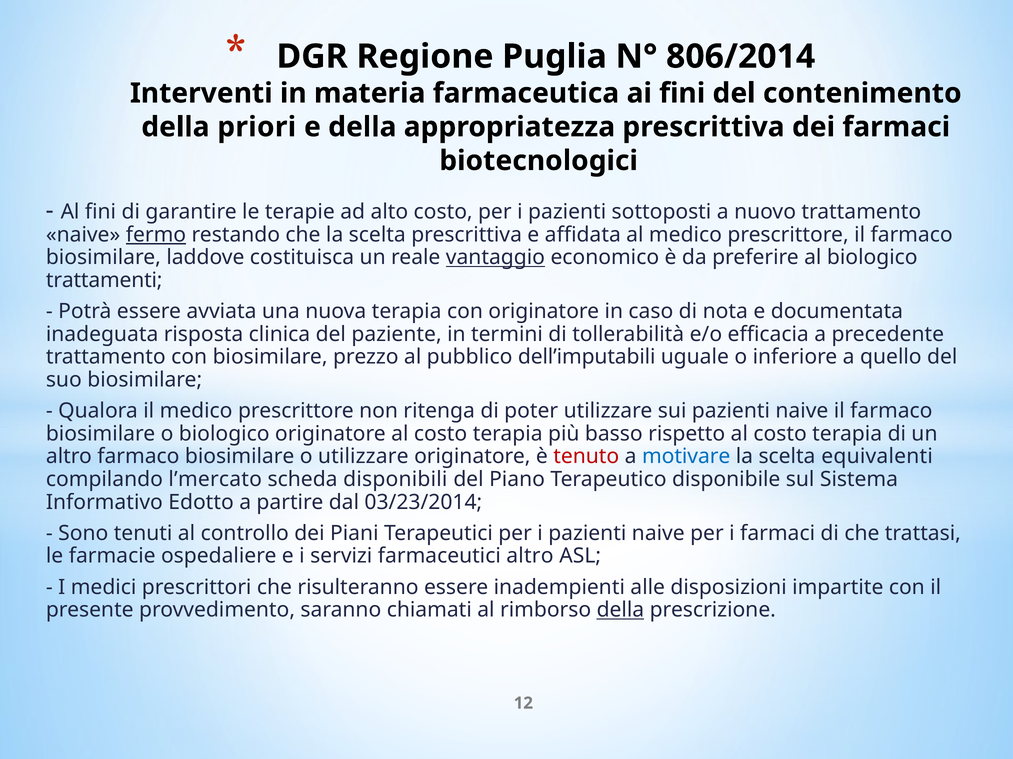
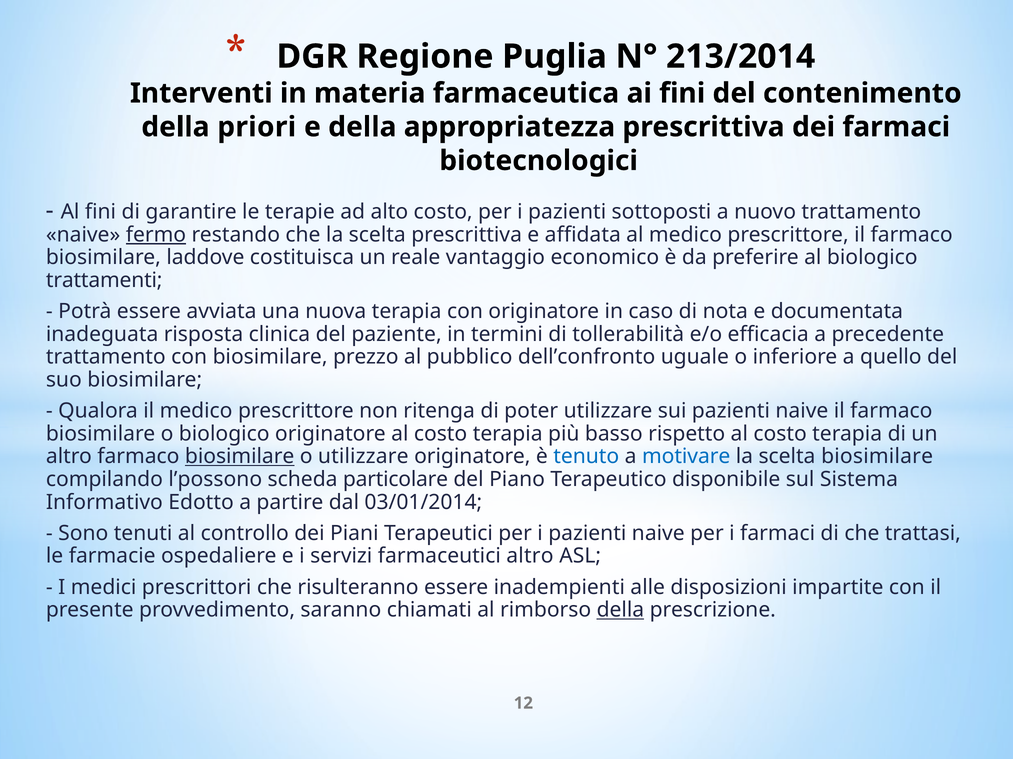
806/2014: 806/2014 -> 213/2014 (741, 57)
vantaggio underline: present -> none (495, 258)
dell’imputabili: dell’imputabili -> dell’confronto (587, 357)
biosimilare underline: none -> present (240, 457)
tenuto colour: red -> blue (586, 457)
scelta equivalenti: equivalenti -> biosimilare (877, 457)
l’mercato: l’mercato -> l’possono (215, 480)
disponibili: disponibili -> particolare (396, 480)
03/23/2014: 03/23/2014 -> 03/01/2014 (423, 503)
